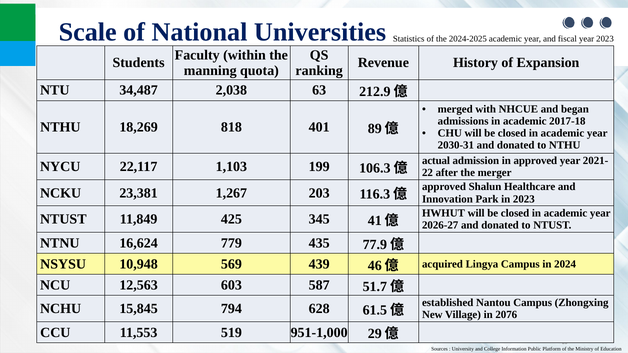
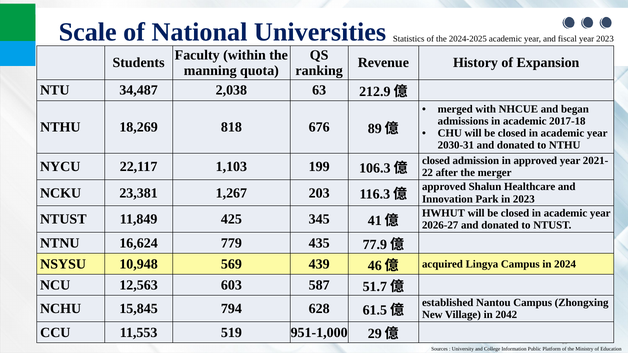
401: 401 -> 676 (319, 127)
actual: actual -> closed (436, 161)
2076: 2076 -> 2042 (506, 315)
